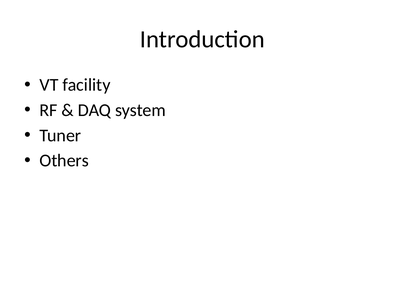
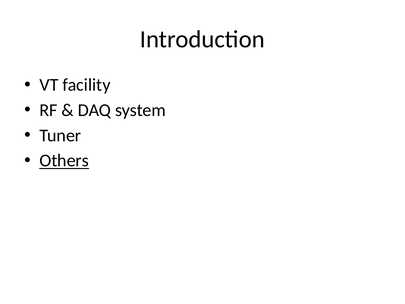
Others underline: none -> present (64, 161)
